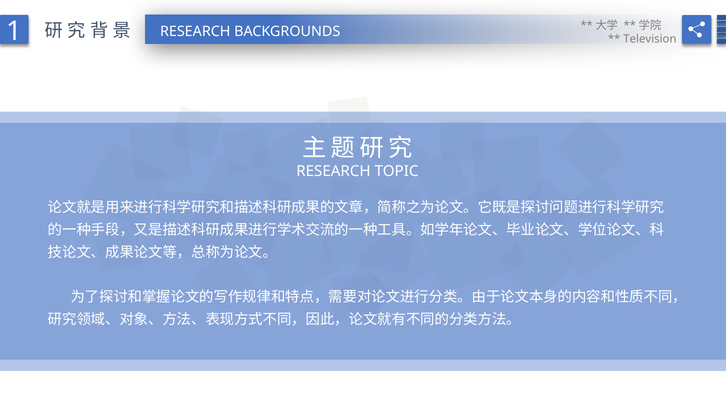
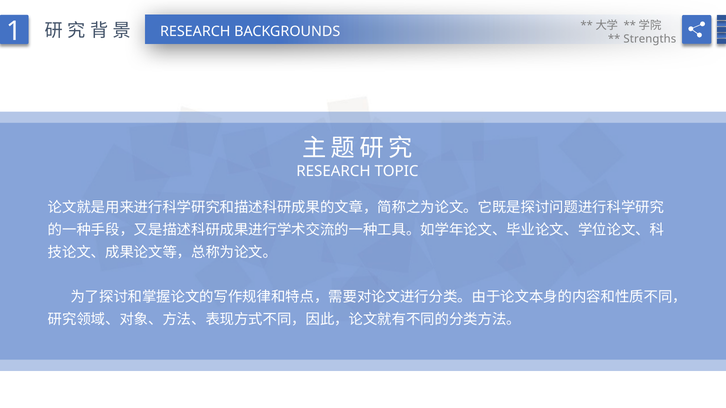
Television: Television -> Strengths (650, 39)
